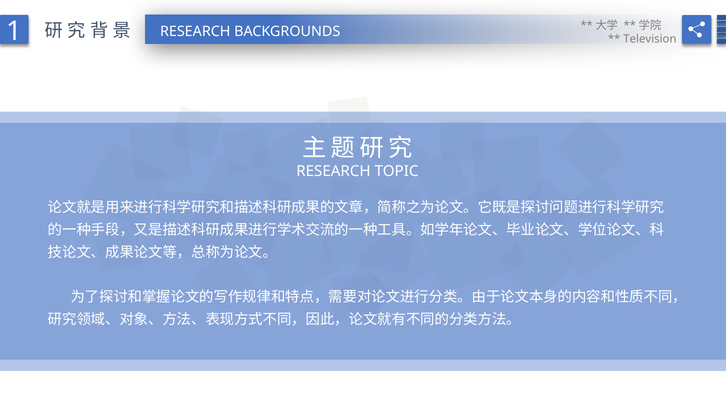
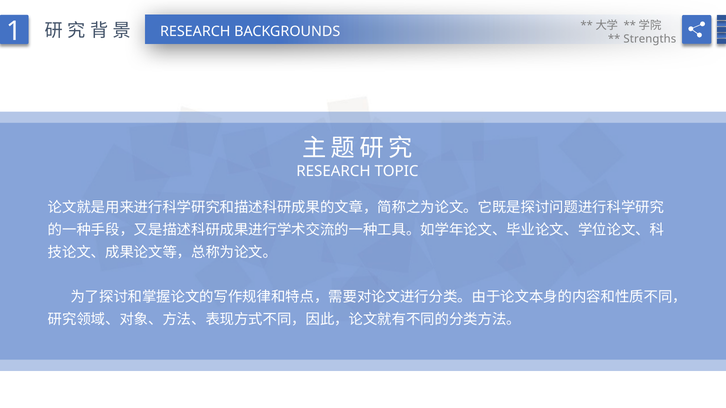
Television: Television -> Strengths (650, 39)
